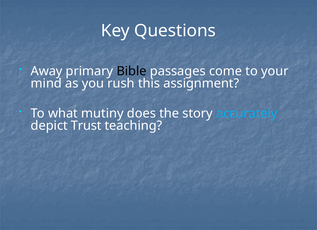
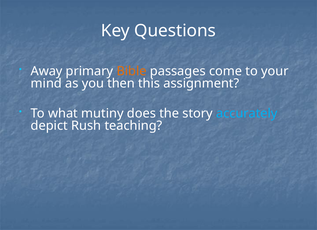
Bible colour: black -> orange (132, 71)
rush: rush -> then (121, 84)
Trust: Trust -> Rush (86, 126)
